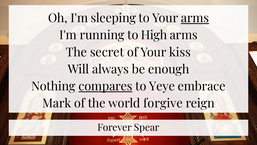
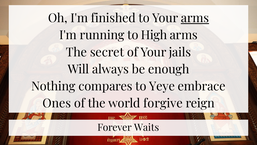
sleeping: sleeping -> finished (113, 18)
kiss: kiss -> jails (180, 52)
compares underline: present -> none (105, 86)
Mark: Mark -> Ones (57, 103)
Spear: Spear -> Waits (147, 127)
